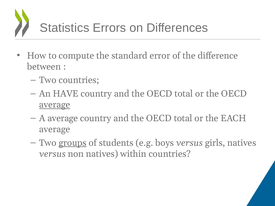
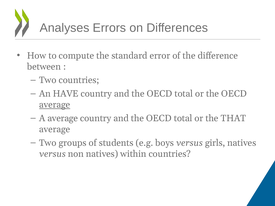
Statistics: Statistics -> Analyses (65, 28)
EACH: EACH -> THAT (233, 118)
groups underline: present -> none (73, 143)
